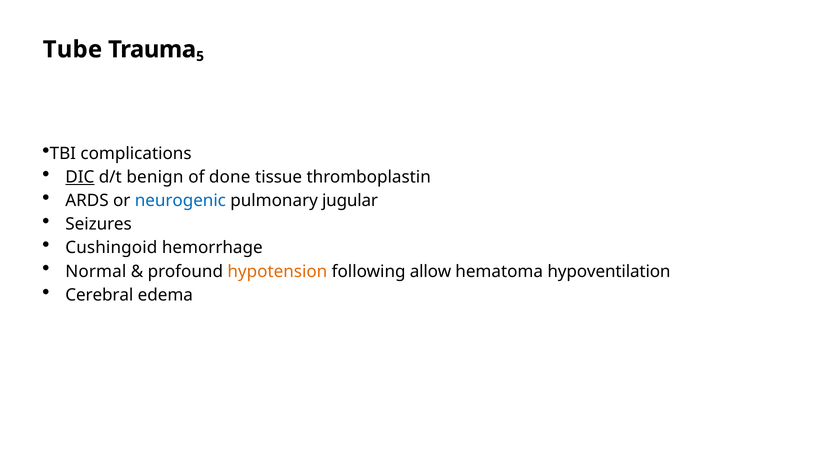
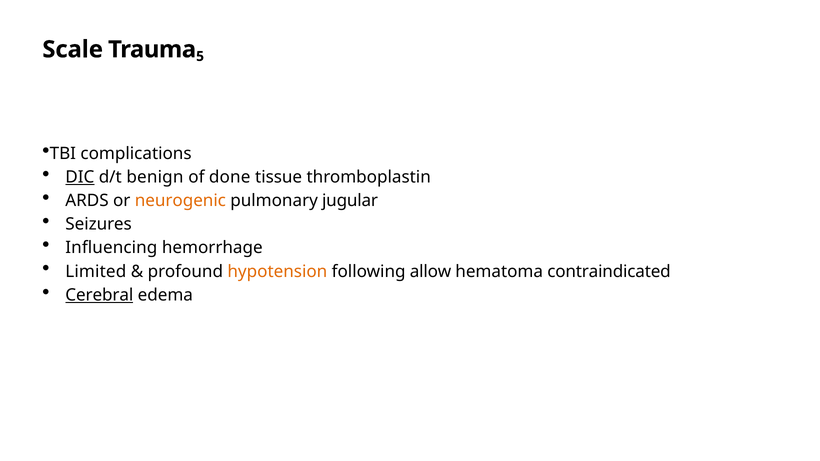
Tube: Tube -> Scale (73, 50)
neurogenic colour: blue -> orange (180, 201)
Cushingoid: Cushingoid -> Influencing (111, 248)
Normal: Normal -> Limited (96, 272)
hypoventilation: hypoventilation -> contraindicated (609, 272)
Cerebral underline: none -> present (99, 295)
